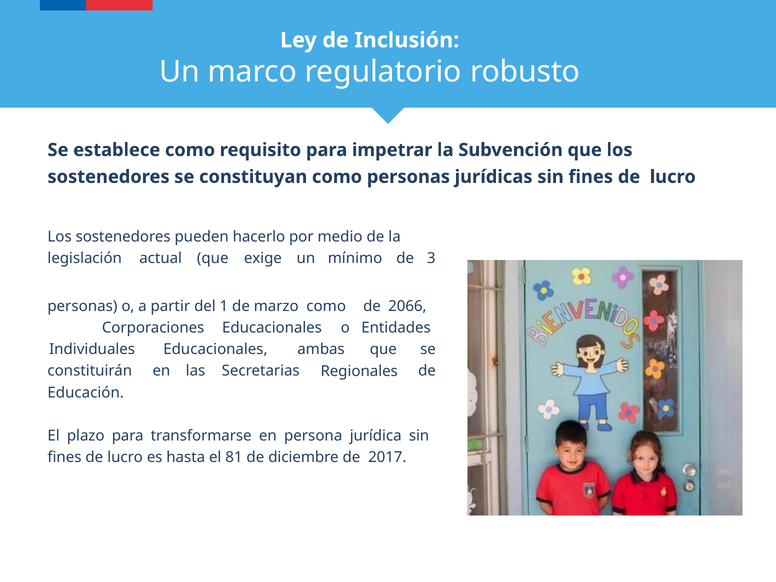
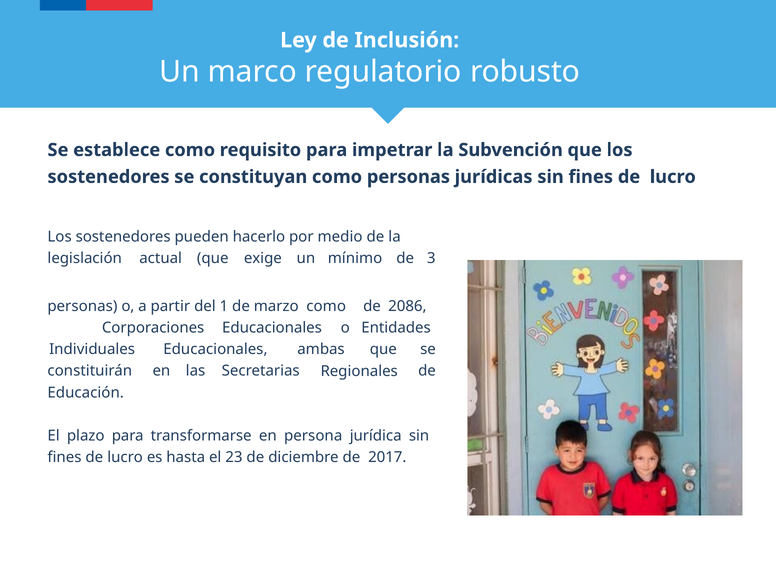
2066: 2066 -> 2086 (407, 306)
81: 81 -> 23 (234, 457)
